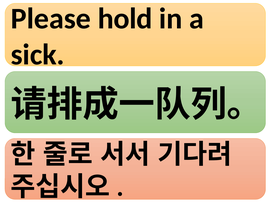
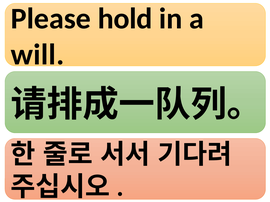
sick: sick -> will (37, 55)
